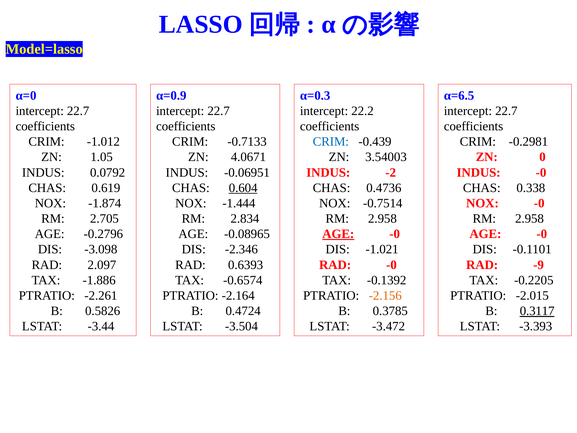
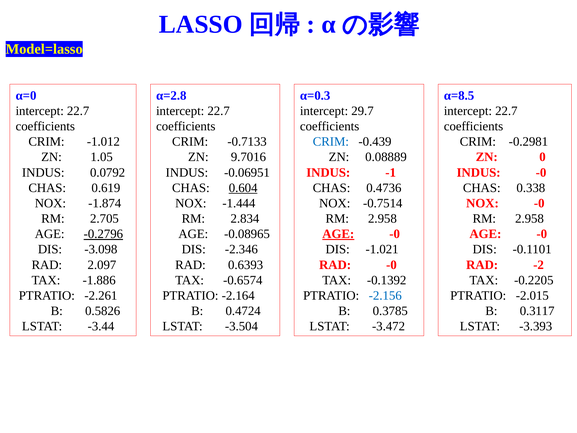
α=0.9: α=0.9 -> α=2.8 (171, 95)
α=6.5: α=6.5 -> α=8.5 (459, 95)
22.2: 22.2 -> 29.7 (362, 111)
4.0671: 4.0671 -> 9.7016 (248, 157)
3.54003: 3.54003 -> 0.08889 (386, 157)
-2: -2 -> -1 (391, 172)
-0.2796 underline: none -> present (103, 234)
-9: -9 -> -2 (539, 265)
-2.156 colour: orange -> blue (385, 295)
0.3117 underline: present -> none (537, 311)
